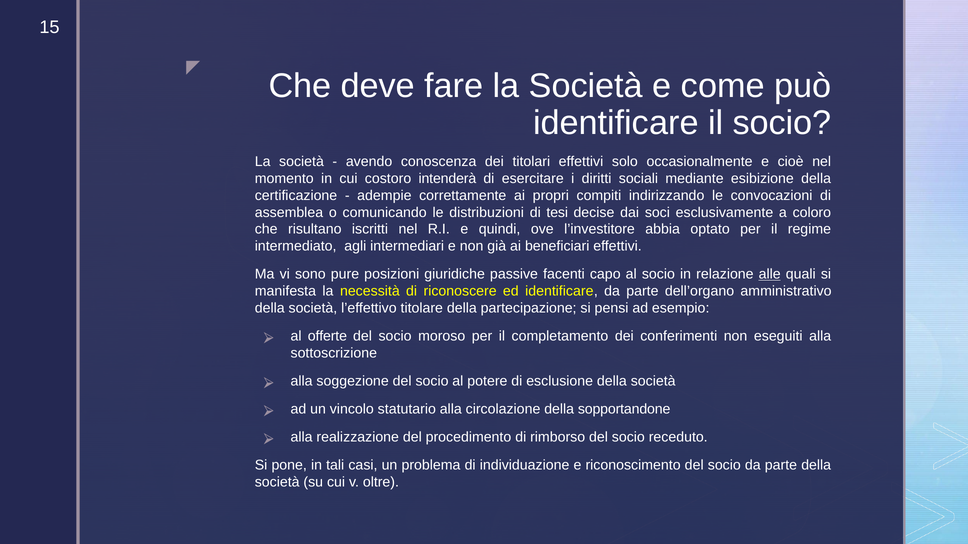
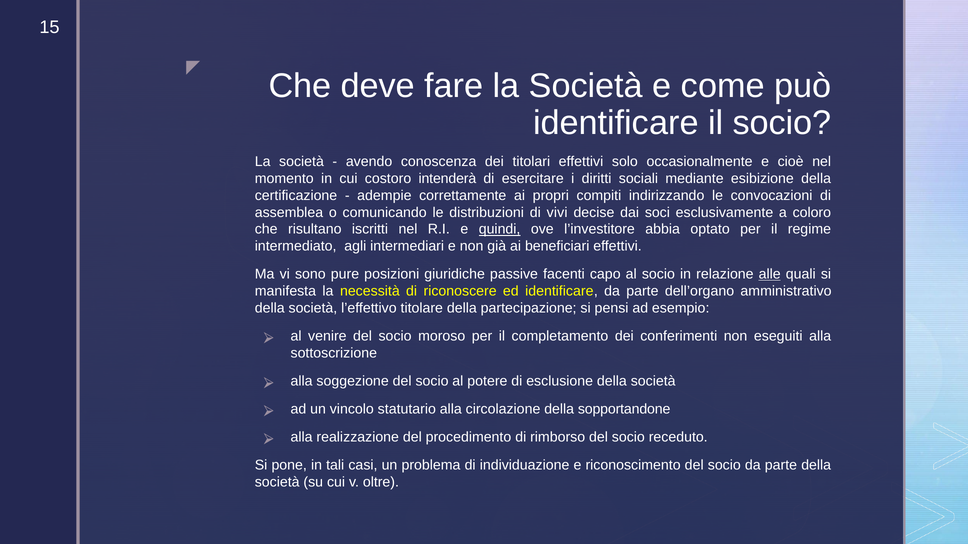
tesi: tesi -> vivi (557, 213)
quindi underline: none -> present (500, 230)
offerte: offerte -> venire (327, 336)
